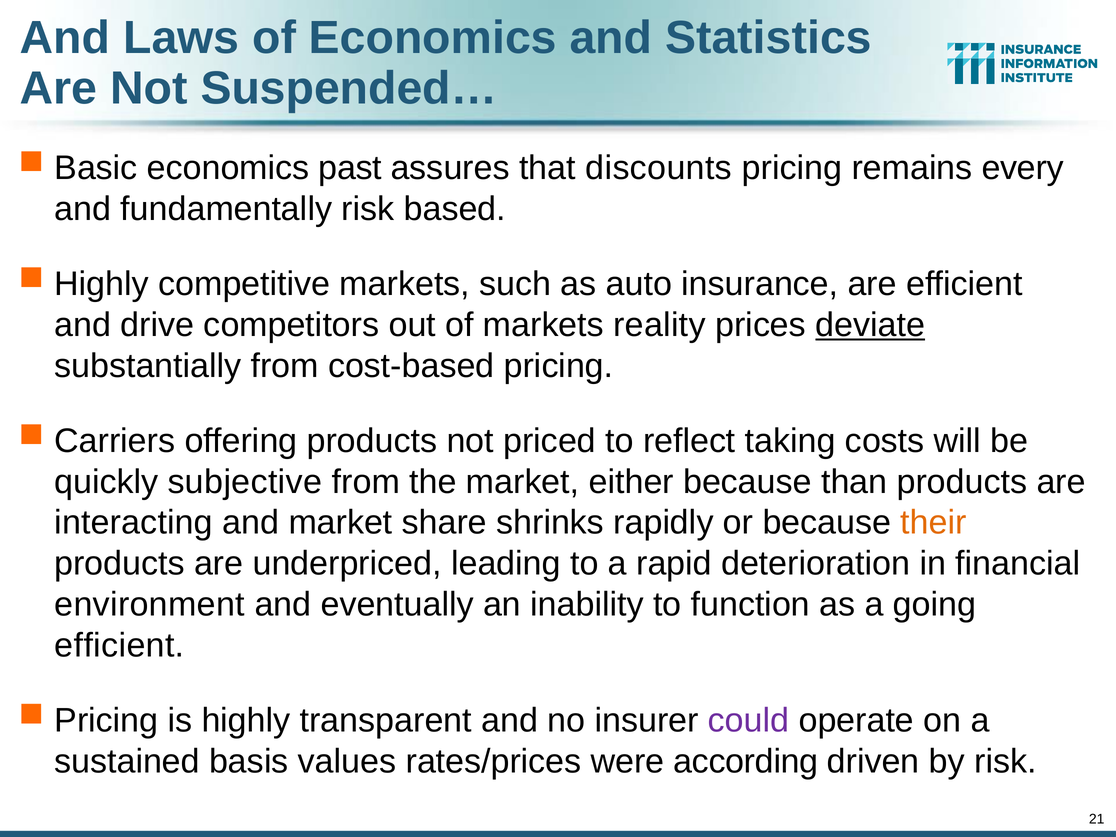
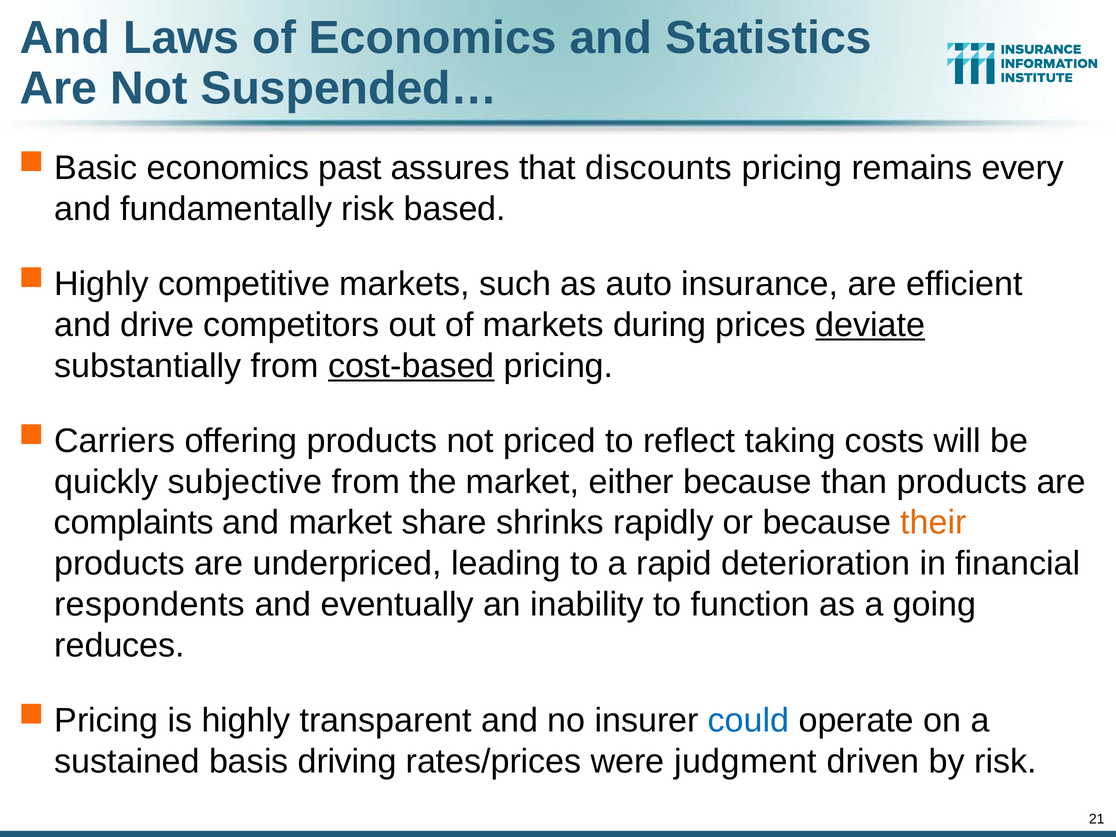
reality: reality -> during (660, 325)
cost-based underline: none -> present (411, 366)
interacting: interacting -> complaints (134, 523)
environment: environment -> respondents (150, 605)
efficient: efficient -> reduces (120, 645)
could colour: purple -> blue (749, 720)
values: values -> driving (347, 761)
according: according -> judgment (745, 761)
